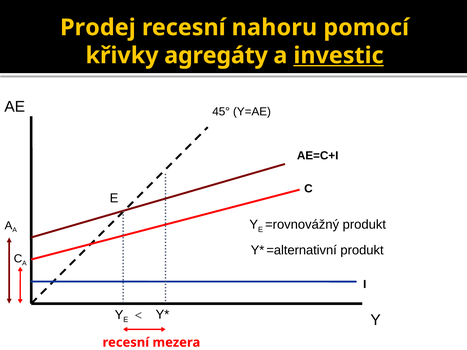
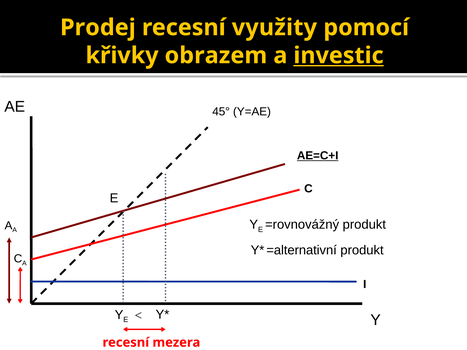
nahoru: nahoru -> využity (274, 28)
agregáty: agregáty -> obrazem (216, 56)
AE=C+I underline: none -> present (318, 156)
